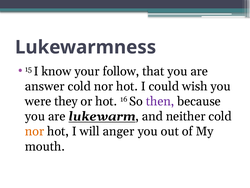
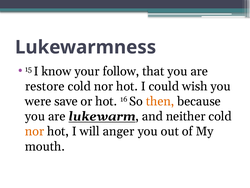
answer: answer -> restore (45, 86)
they: they -> save (66, 101)
then colour: purple -> orange (160, 101)
